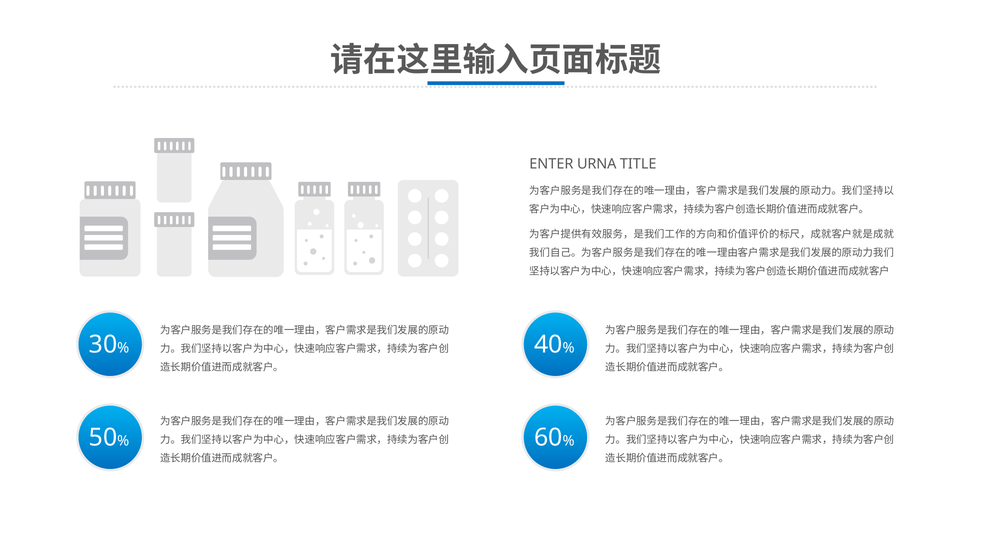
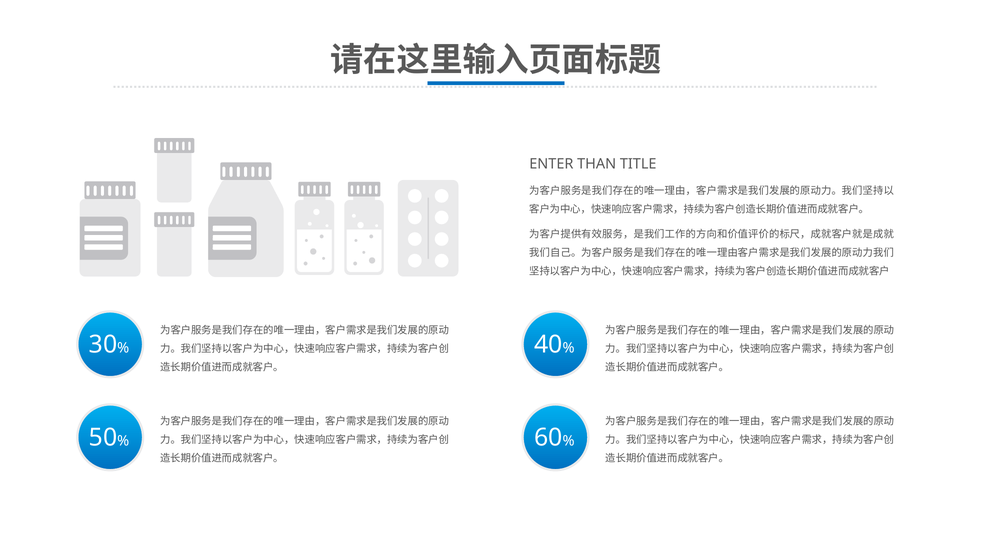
URNA: URNA -> THAN (597, 164)
